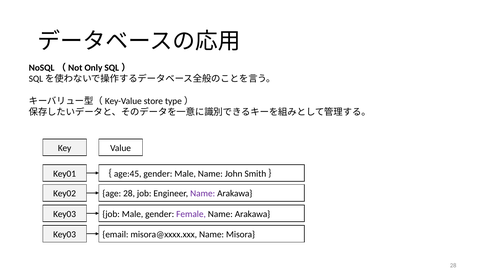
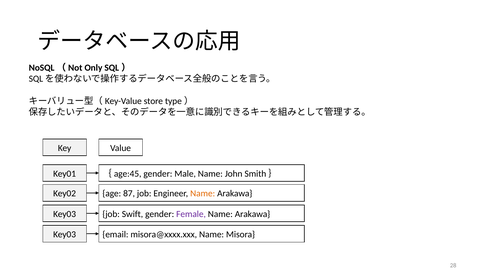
age 28: 28 -> 87 (129, 193)
Name colour: purple -> orange (203, 193)
job Male: Male -> Swift (133, 214)
